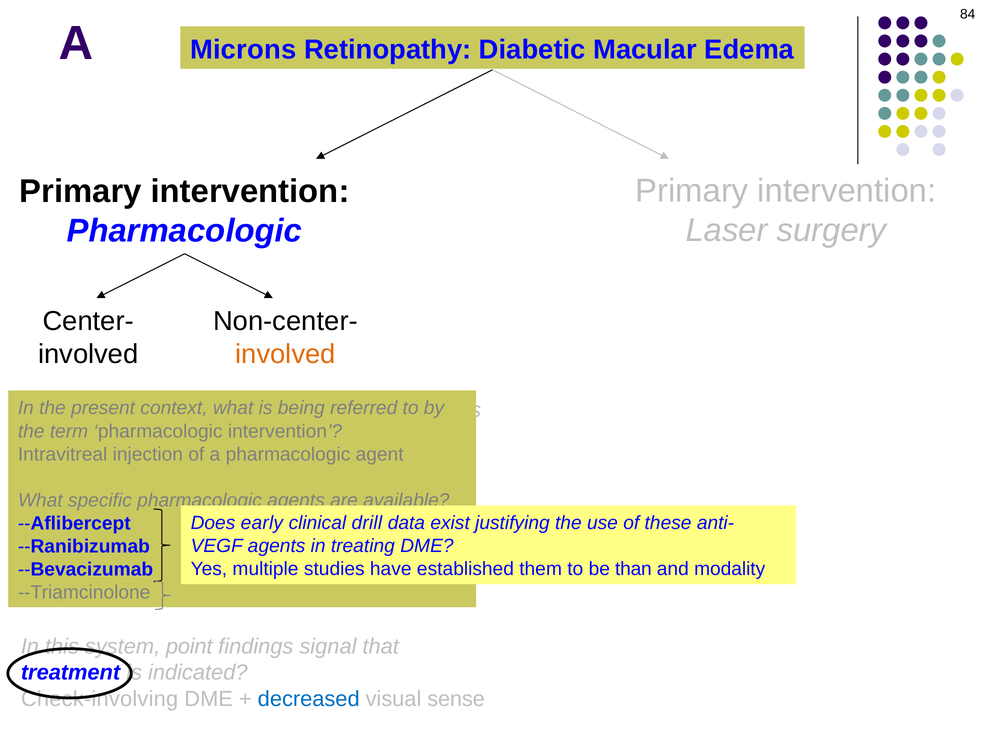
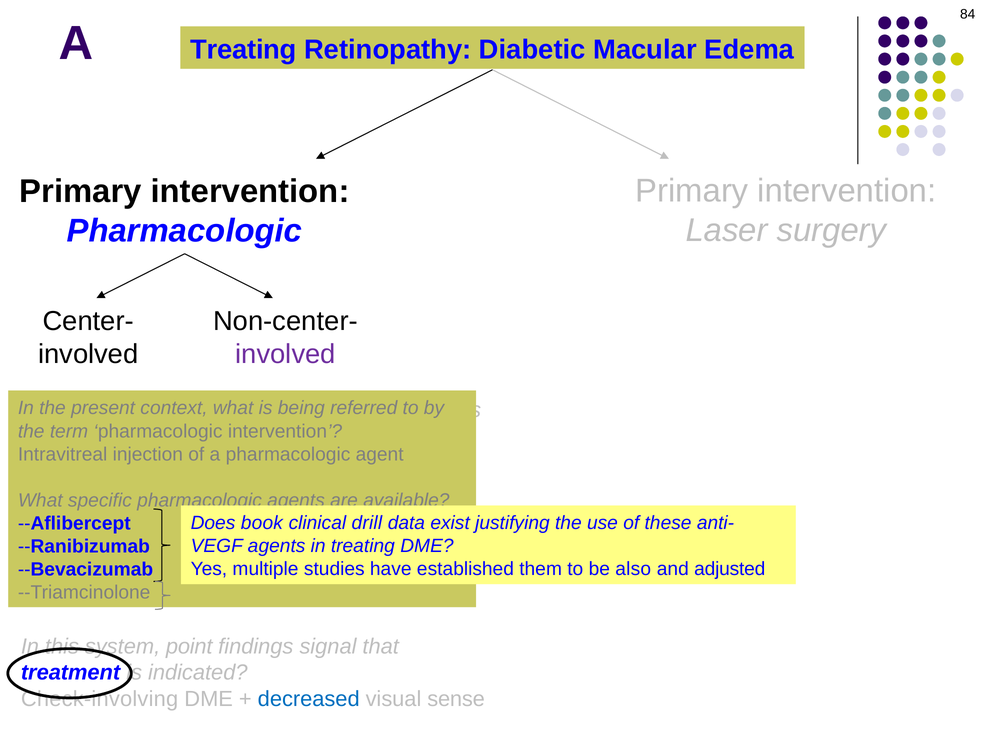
Microns: Microns -> Treating (243, 50)
involved colour: orange -> purple (285, 354)
early: early -> book (262, 523)
than: than -> also (633, 569)
modality: modality -> adjusted (730, 569)
